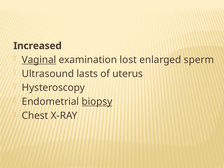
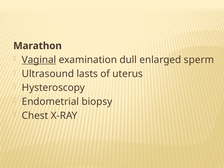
Increased: Increased -> Marathon (38, 46)
lost: lost -> dull (128, 60)
biopsy underline: present -> none (97, 102)
